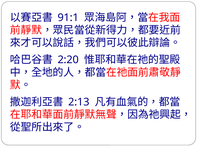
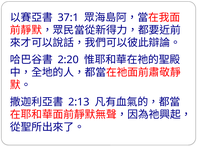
91:1: 91:1 -> 37:1 (68, 18)
